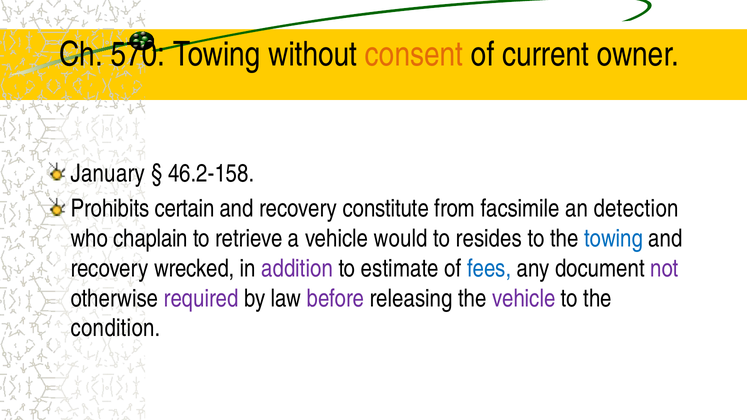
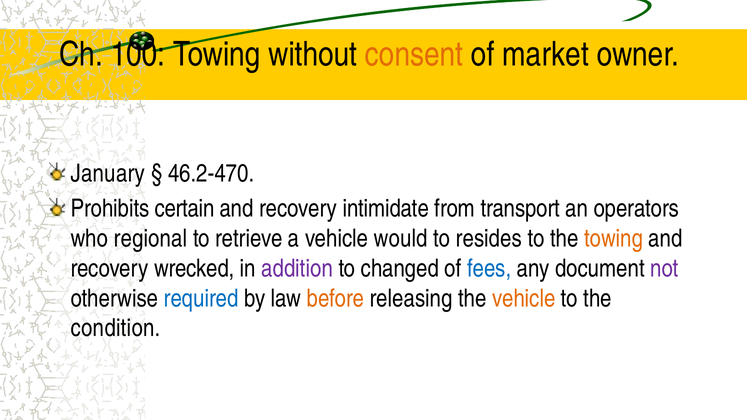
570: 570 -> 100 (138, 54)
current: current -> market (546, 54)
46.2-158: 46.2-158 -> 46.2-470 (211, 174)
constitute: constitute -> intimidate (386, 209)
facsimile: facsimile -> transport (520, 209)
detection: detection -> operators (636, 209)
chaplain: chaplain -> regional (150, 239)
towing colour: blue -> orange (614, 239)
estimate: estimate -> changed (400, 269)
required colour: purple -> blue (201, 299)
before colour: purple -> orange (336, 299)
vehicle colour: purple -> orange (524, 299)
